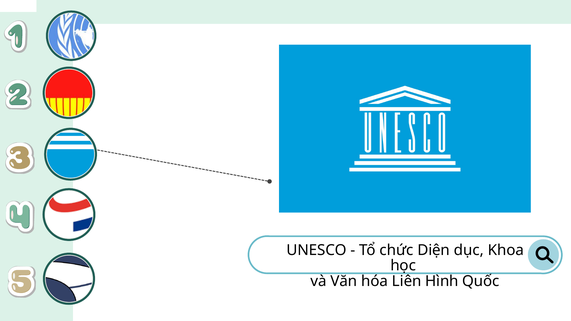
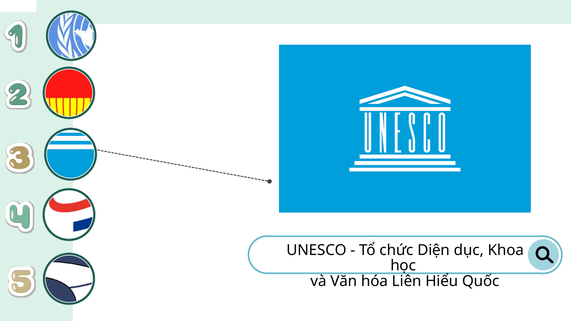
Hình: Hình -> Hiểu (442, 281)
